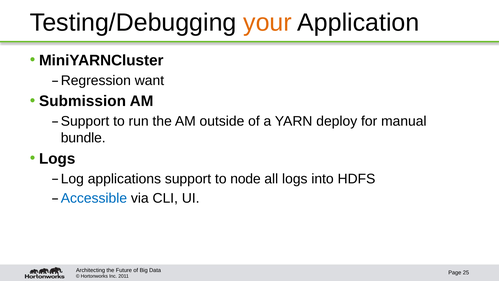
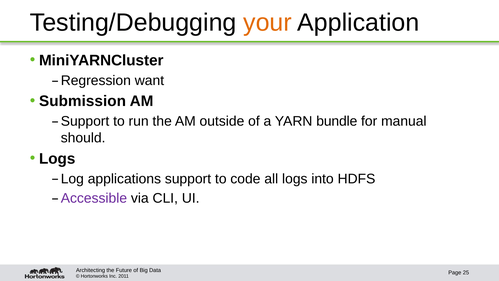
deploy: deploy -> bundle (337, 121)
bundle: bundle -> should (83, 138)
node: node -> code (245, 179)
Accessible colour: blue -> purple (94, 198)
